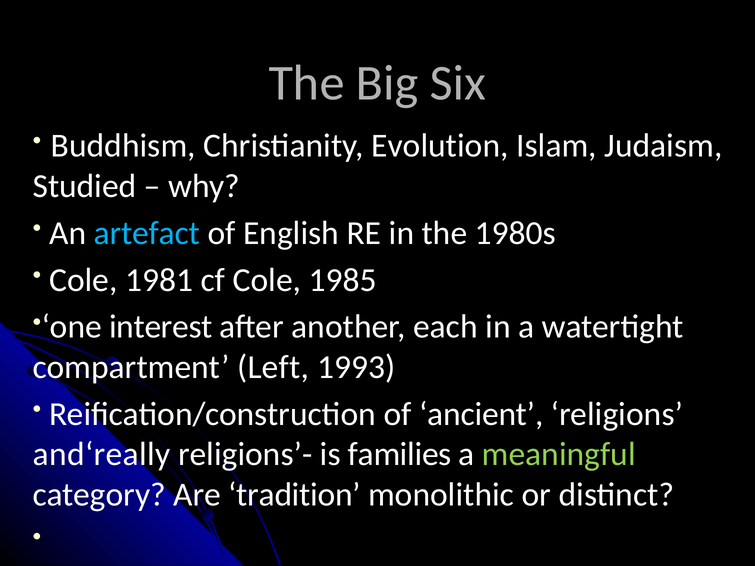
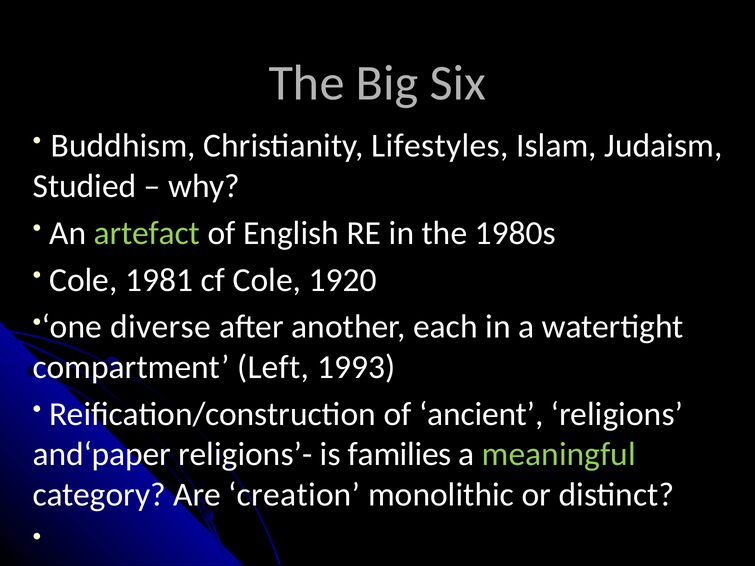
Evolution: Evolution -> Lifestyles (440, 146)
artefact colour: light blue -> light green (147, 233)
1985: 1985 -> 1920 (343, 280)
interest: interest -> diverse (160, 327)
and‘really: and‘really -> and‘paper (102, 455)
tradition: tradition -> creation (294, 495)
